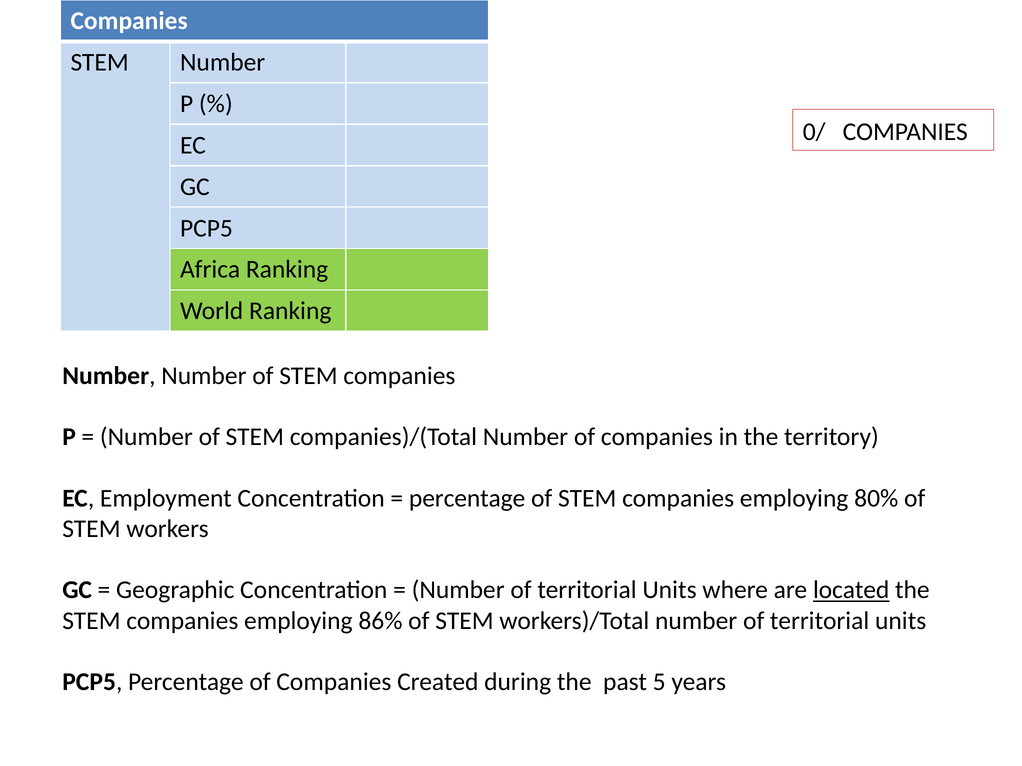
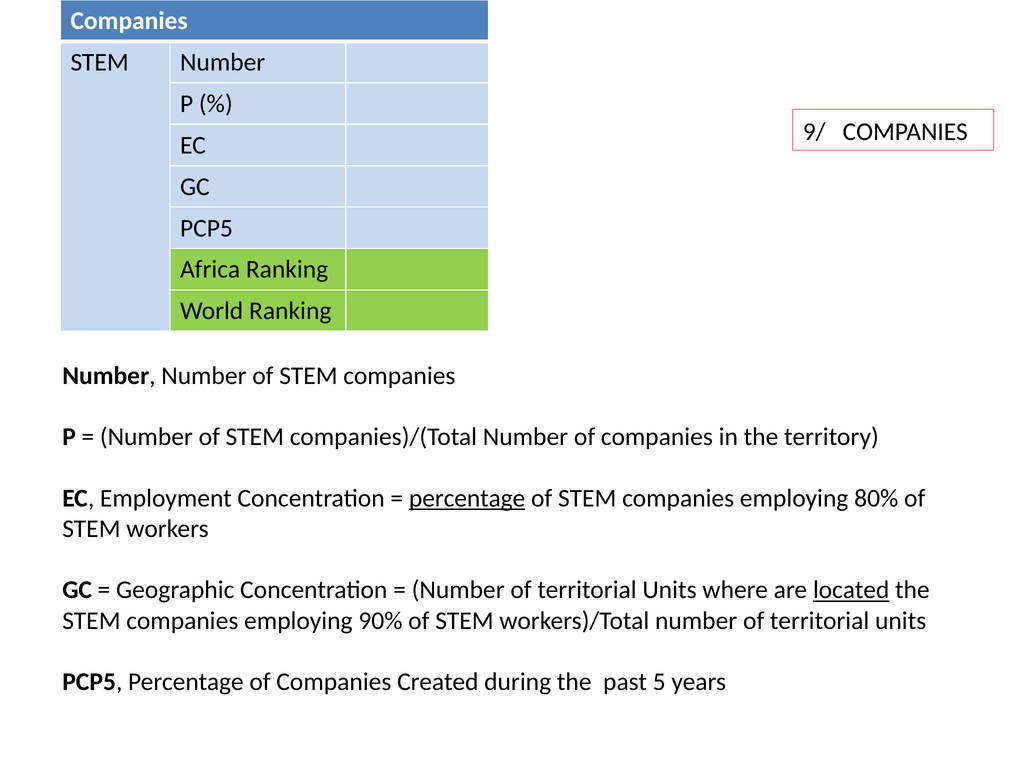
0/: 0/ -> 9/ (814, 132)
percentage underline: none -> present (467, 498)
86%: 86% -> 90% (380, 621)
